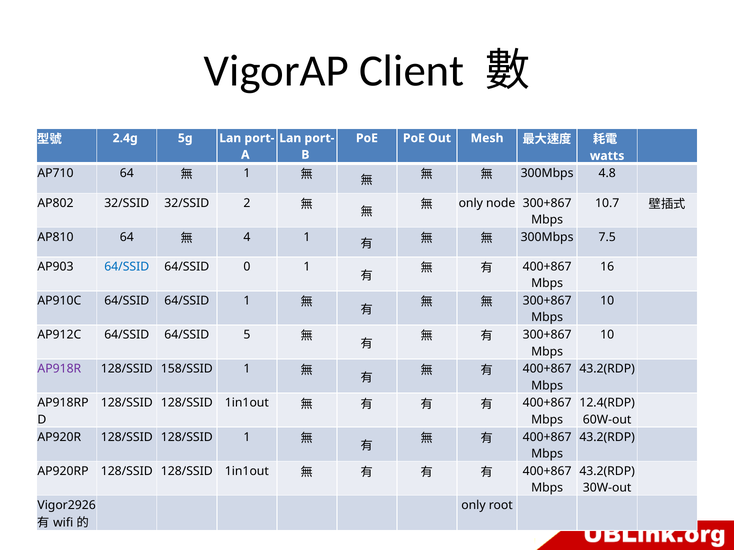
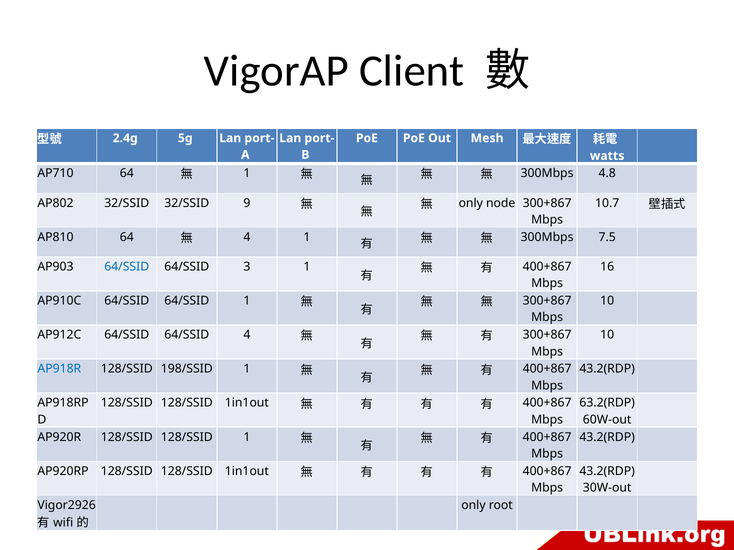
2: 2 -> 9 (247, 203)
0: 0 -> 3 (247, 267)
64/SSID 5: 5 -> 4 (247, 335)
AP918R colour: purple -> blue (59, 369)
158/SSID: 158/SSID -> 198/SSID (187, 369)
12.4(RDP: 12.4(RDP -> 63.2(RDP (607, 403)
